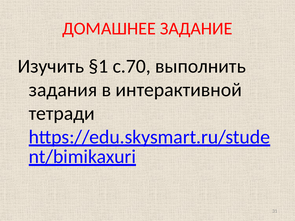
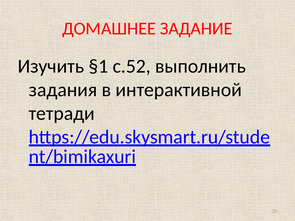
с.70: с.70 -> с.52 (132, 66)
